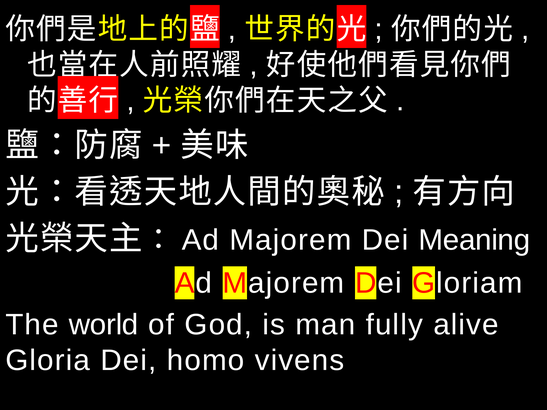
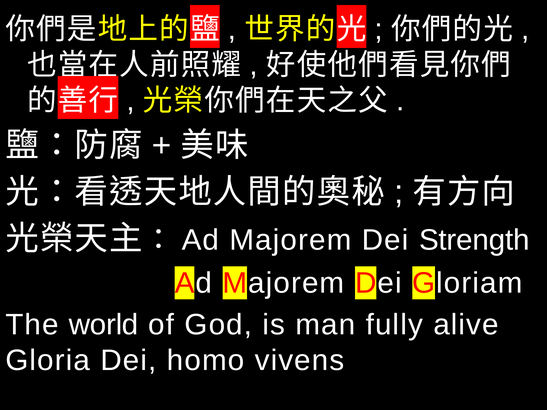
Meaning: Meaning -> Strength (474, 240)
